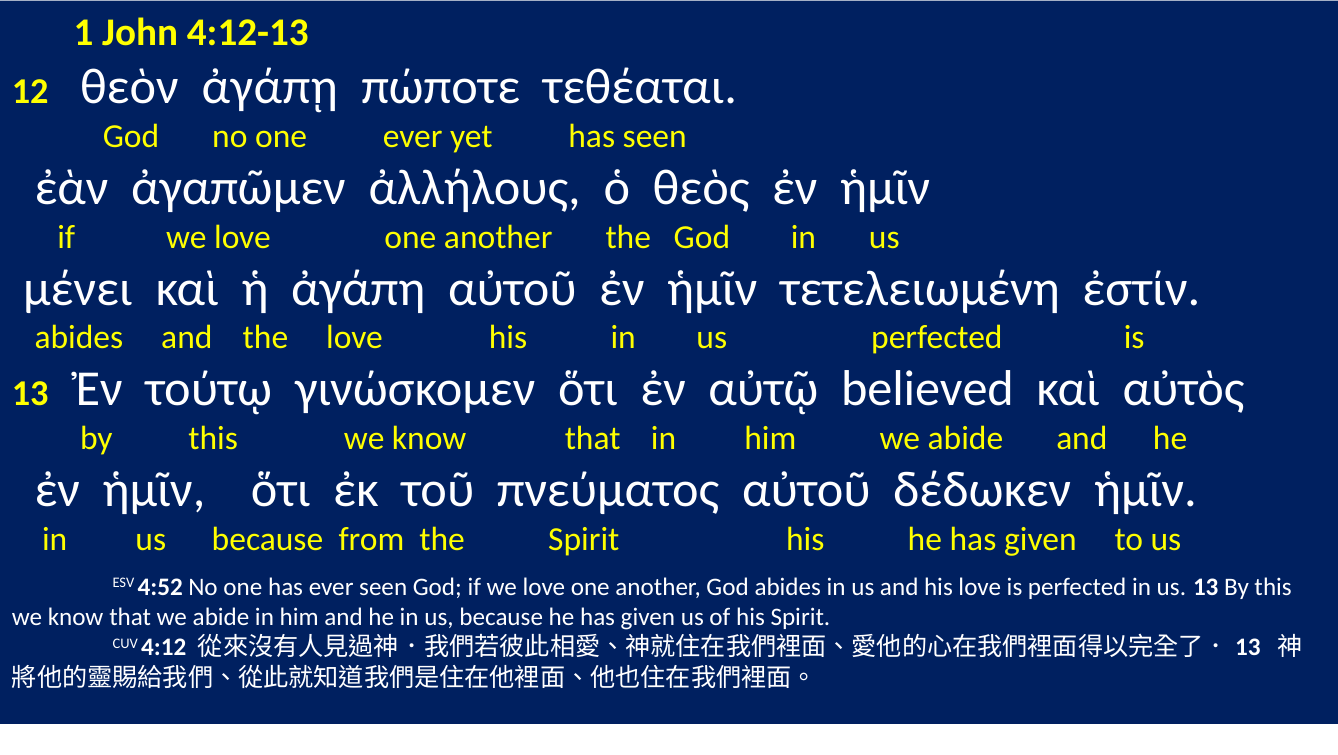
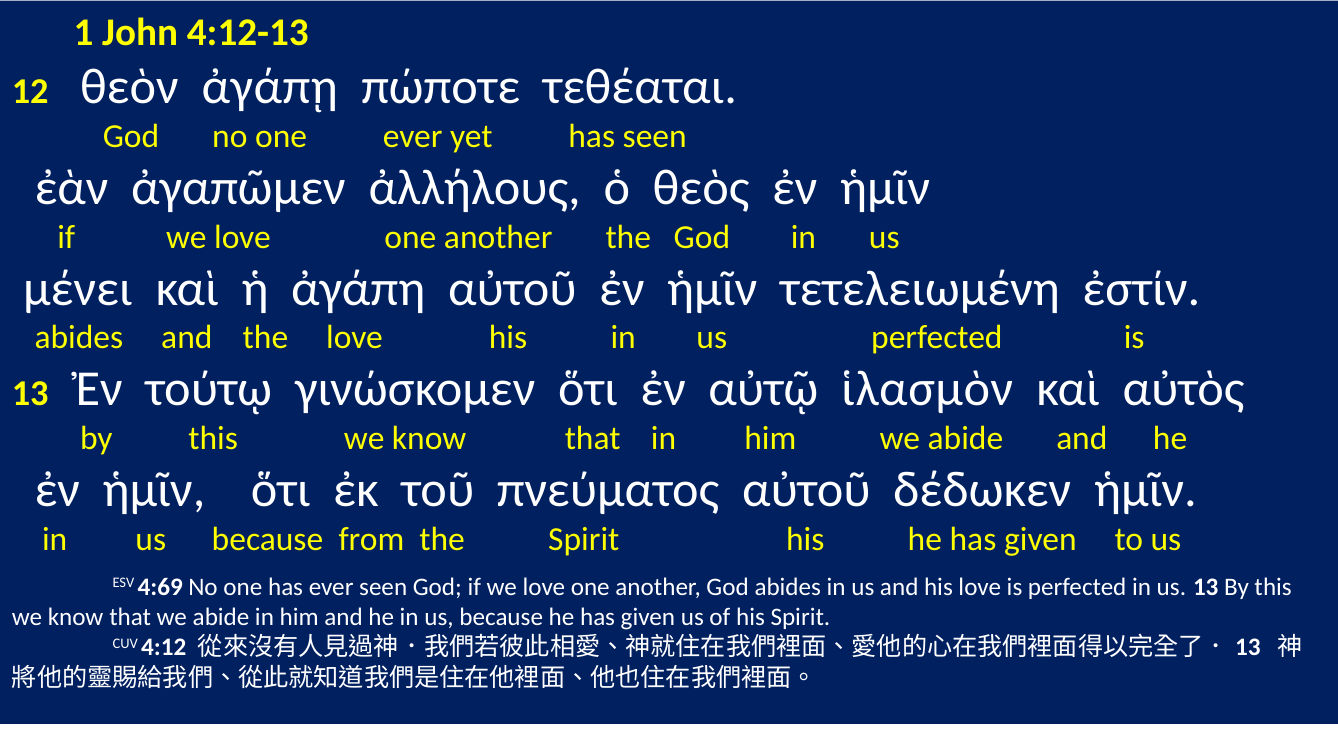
believed: believed -> ἱλασμὸν (927, 389)
4:52: 4:52 -> 4:69 (160, 587)
